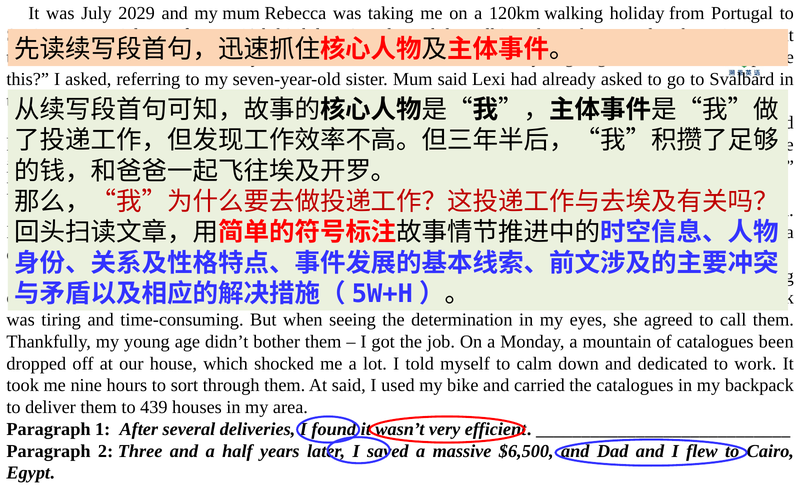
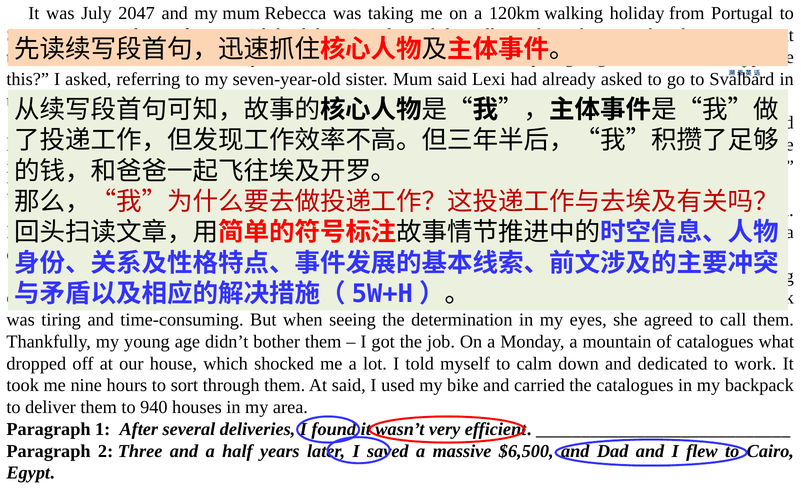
2029: 2029 -> 2047 (137, 13)
catalogues been: been -> what (776, 342)
439: 439 -> 940 (154, 407)
